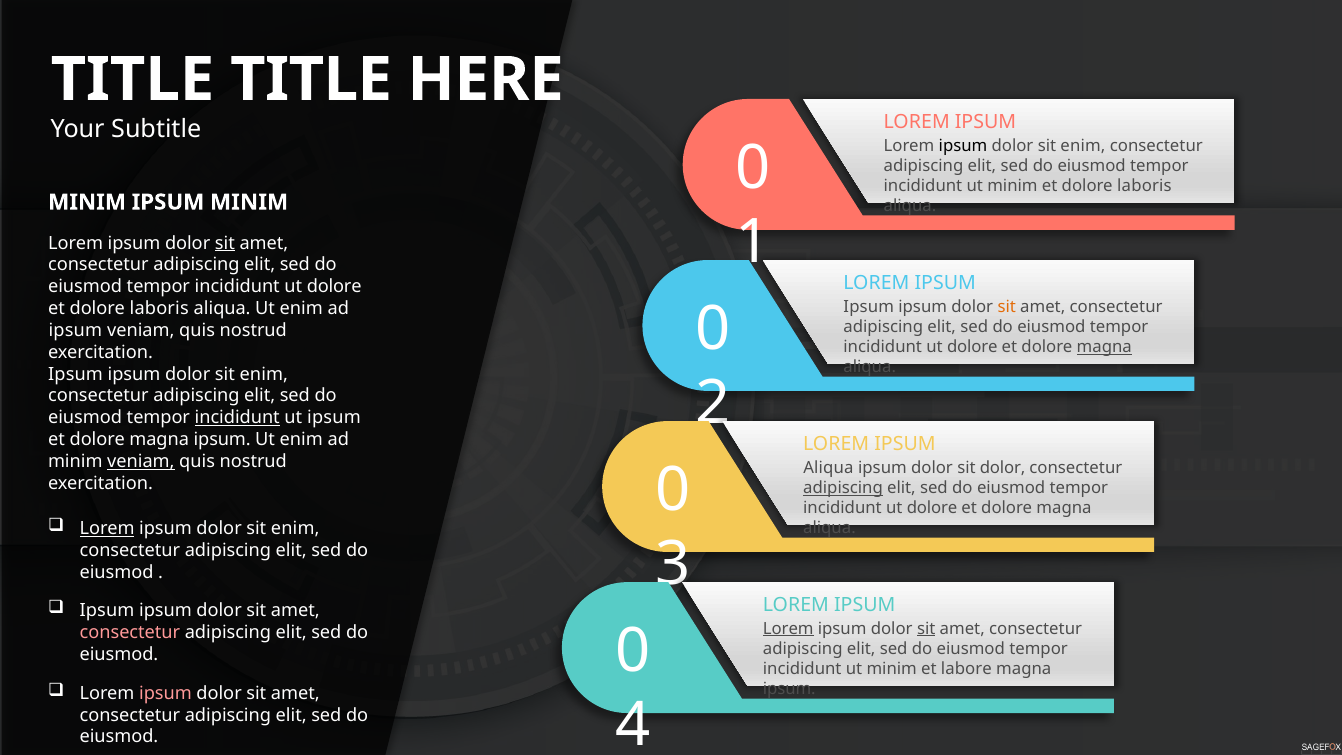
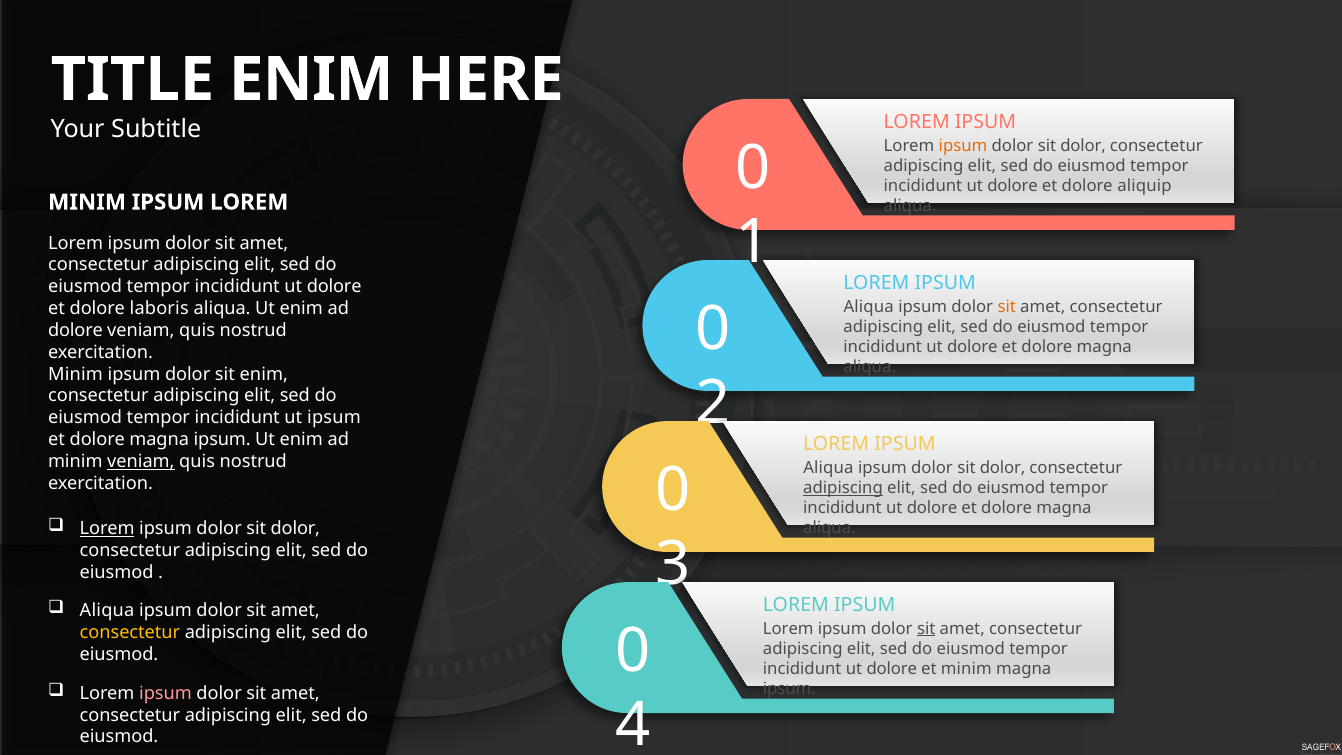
TITLE: TITLE -> ENIM (311, 80)
ipsum colour: black -> orange (963, 146)
enim: enim -> dolor (1083, 146)
minim: minim -> dolore (1013, 186)
laboris: laboris -> aliquip (1144, 186)
MINIM: MINIM -> LOREM (249, 202)
sit underline: present -> none (225, 243)
Ipsum: Ipsum -> Aliqua (869, 307)
ipsum: ipsum -> dolore (76, 330)
magna underline: present -> none (1104, 347)
Ipsum: Ipsum -> Minim (76, 374)
incididunt underline: present -> none (237, 418)
enim: enim -> dolor (295, 528)
Ipsum: Ipsum -> Aliqua (107, 611)
Lorem underline: present -> none (788, 629)
consectetur colour: pink -> yellow (130, 633)
minim: minim -> dolore (892, 669)
et labore: labore -> minim (966, 669)
